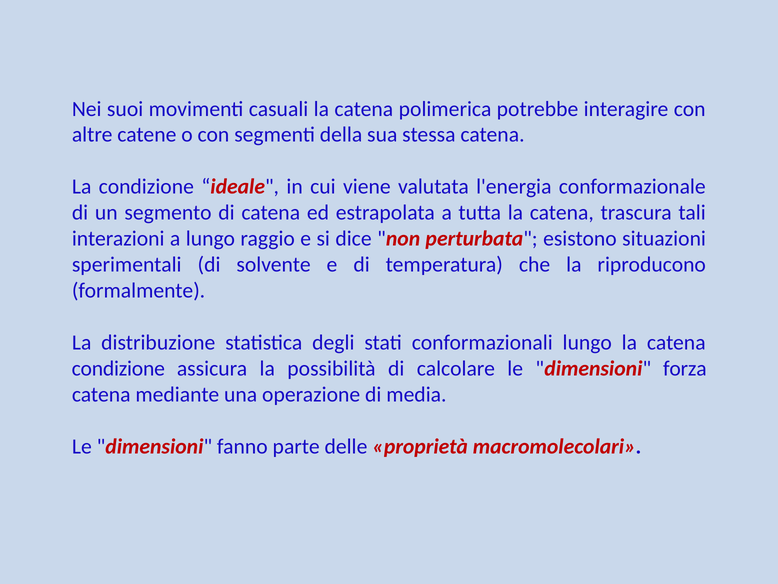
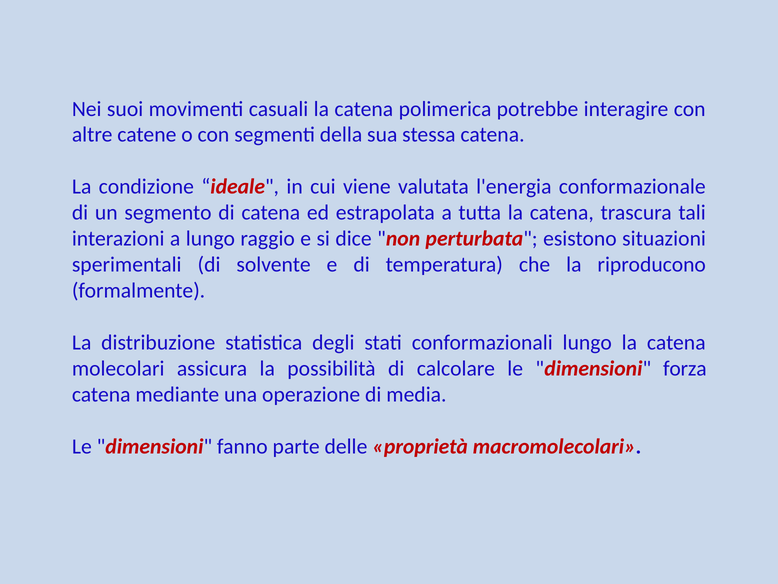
condizione: condizione -> molecolari (118, 368)
